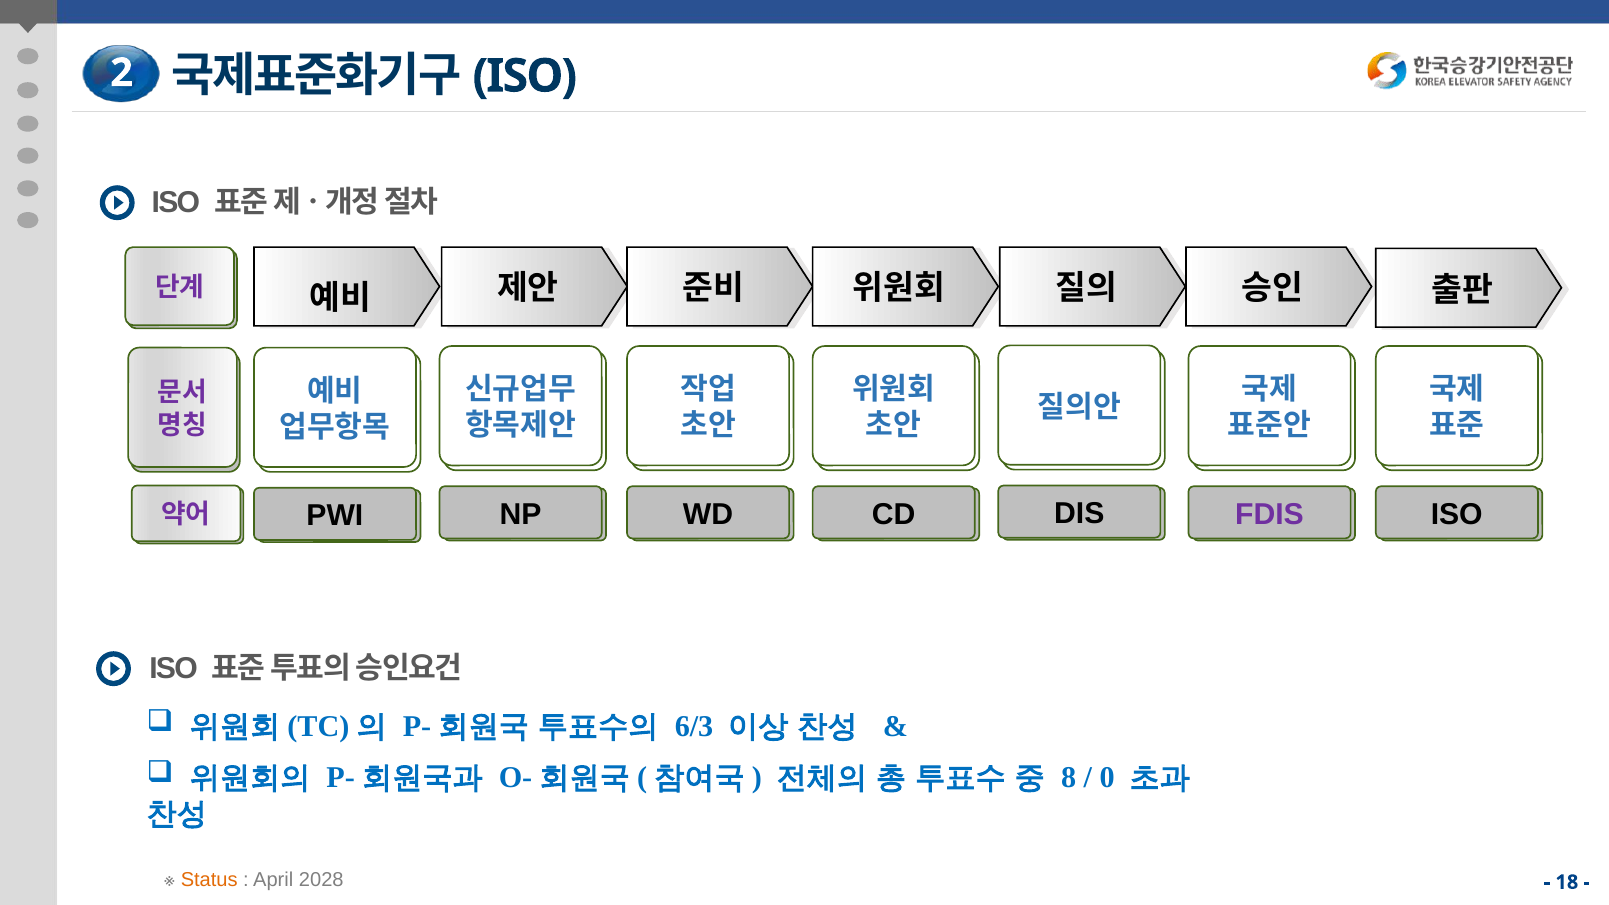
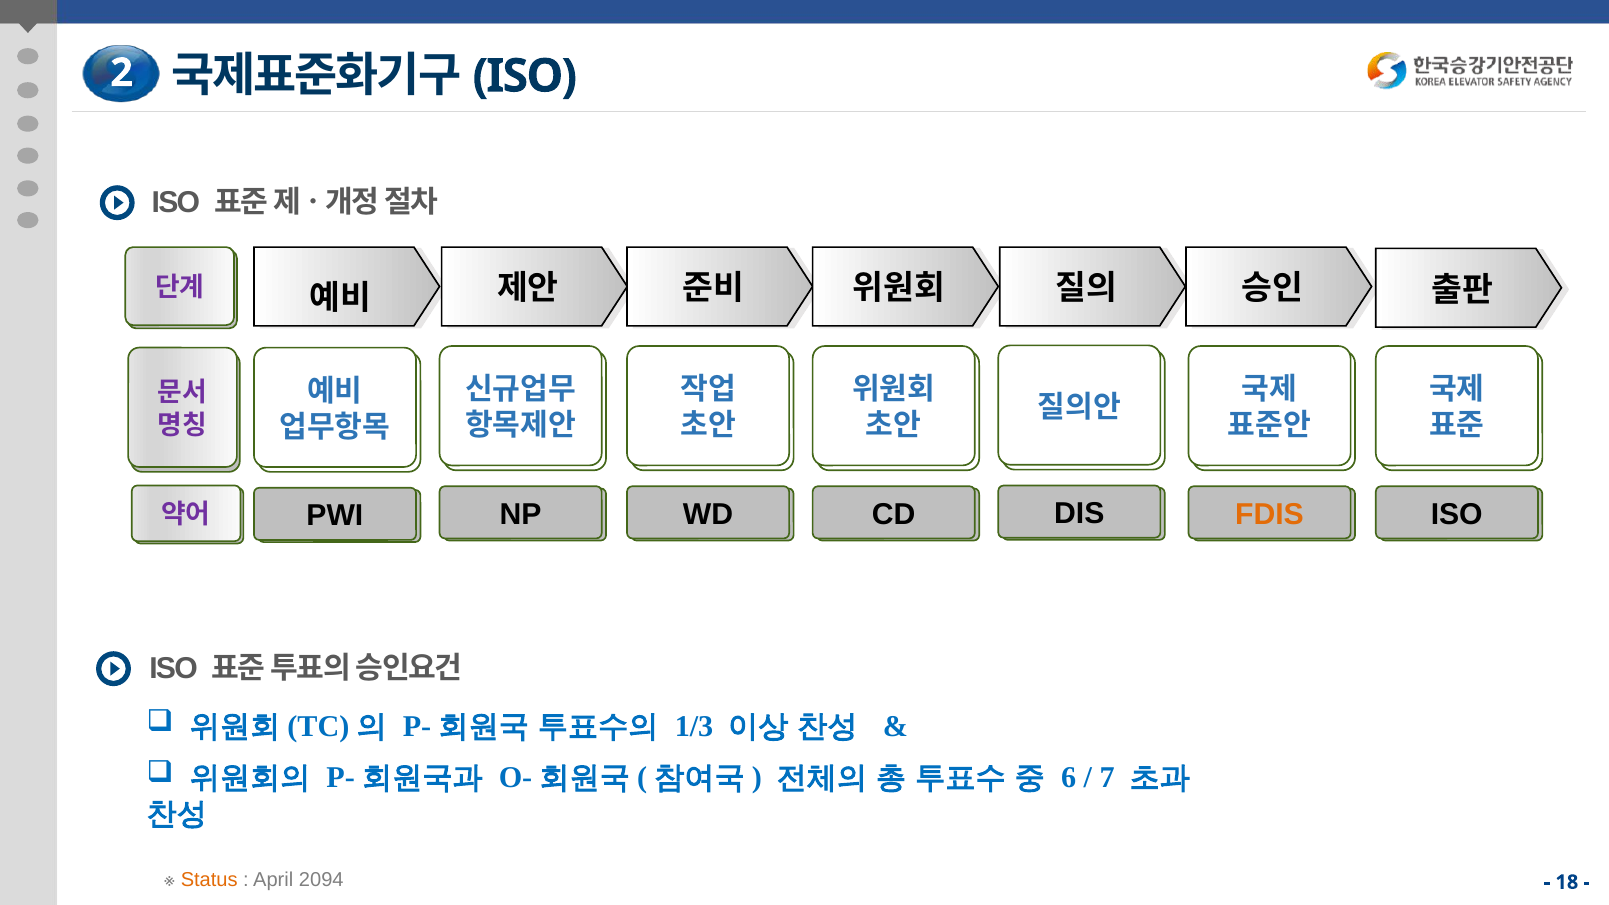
FDIS colour: purple -> orange (1269, 514)
6/3: 6/3 -> 1/3 (694, 726)
8: 8 -> 6 (1069, 778)
0: 0 -> 7 (1107, 778)
2028: 2028 -> 2094 (321, 880)
